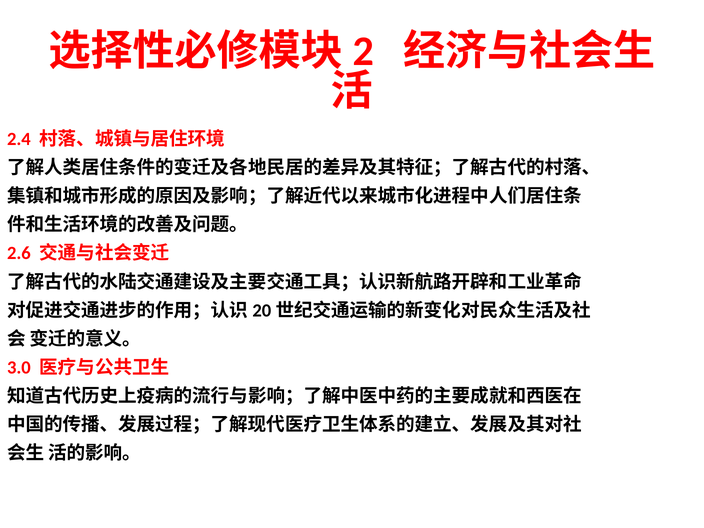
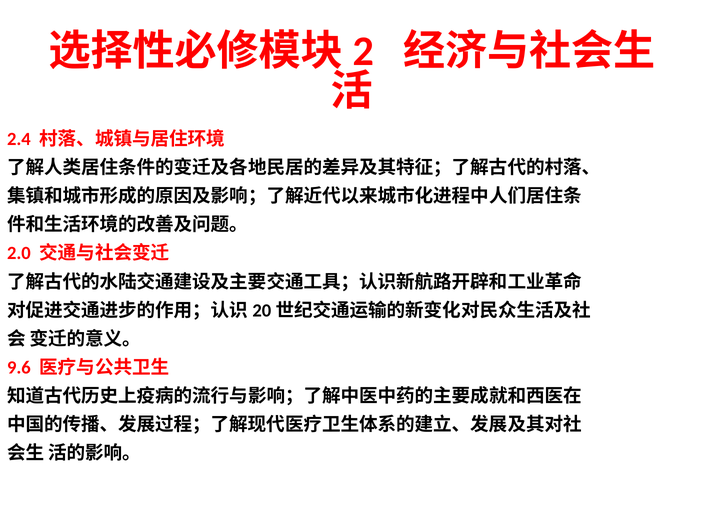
2.6: 2.6 -> 2.0 (19, 253)
3.0: 3.0 -> 9.6 (19, 368)
